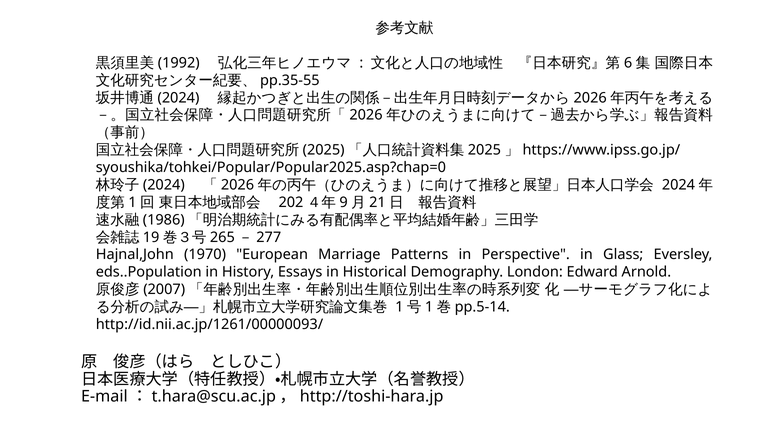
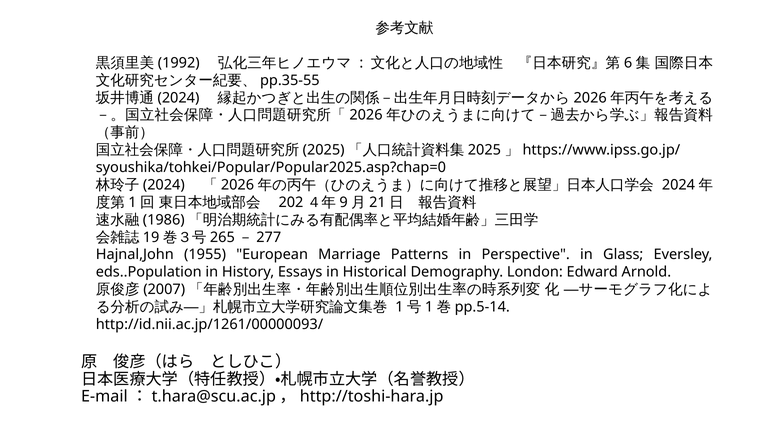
1970: 1970 -> 1955 (205, 255)
